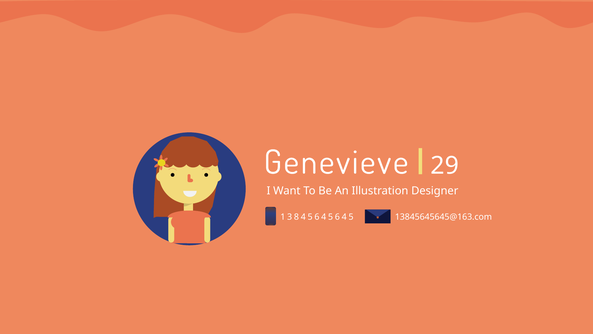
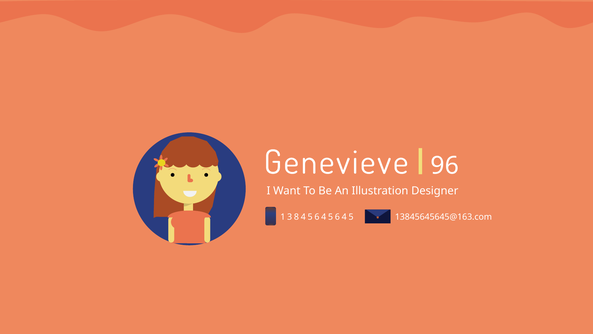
29: 29 -> 96 (445, 165)
